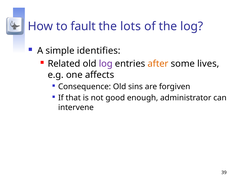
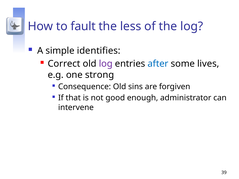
lots: lots -> less (131, 26)
Related: Related -> Correct (64, 64)
after colour: orange -> blue (158, 64)
affects: affects -> strong (100, 75)
